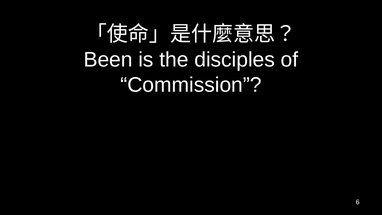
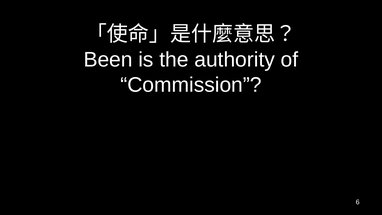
disciples: disciples -> authority (235, 60)
